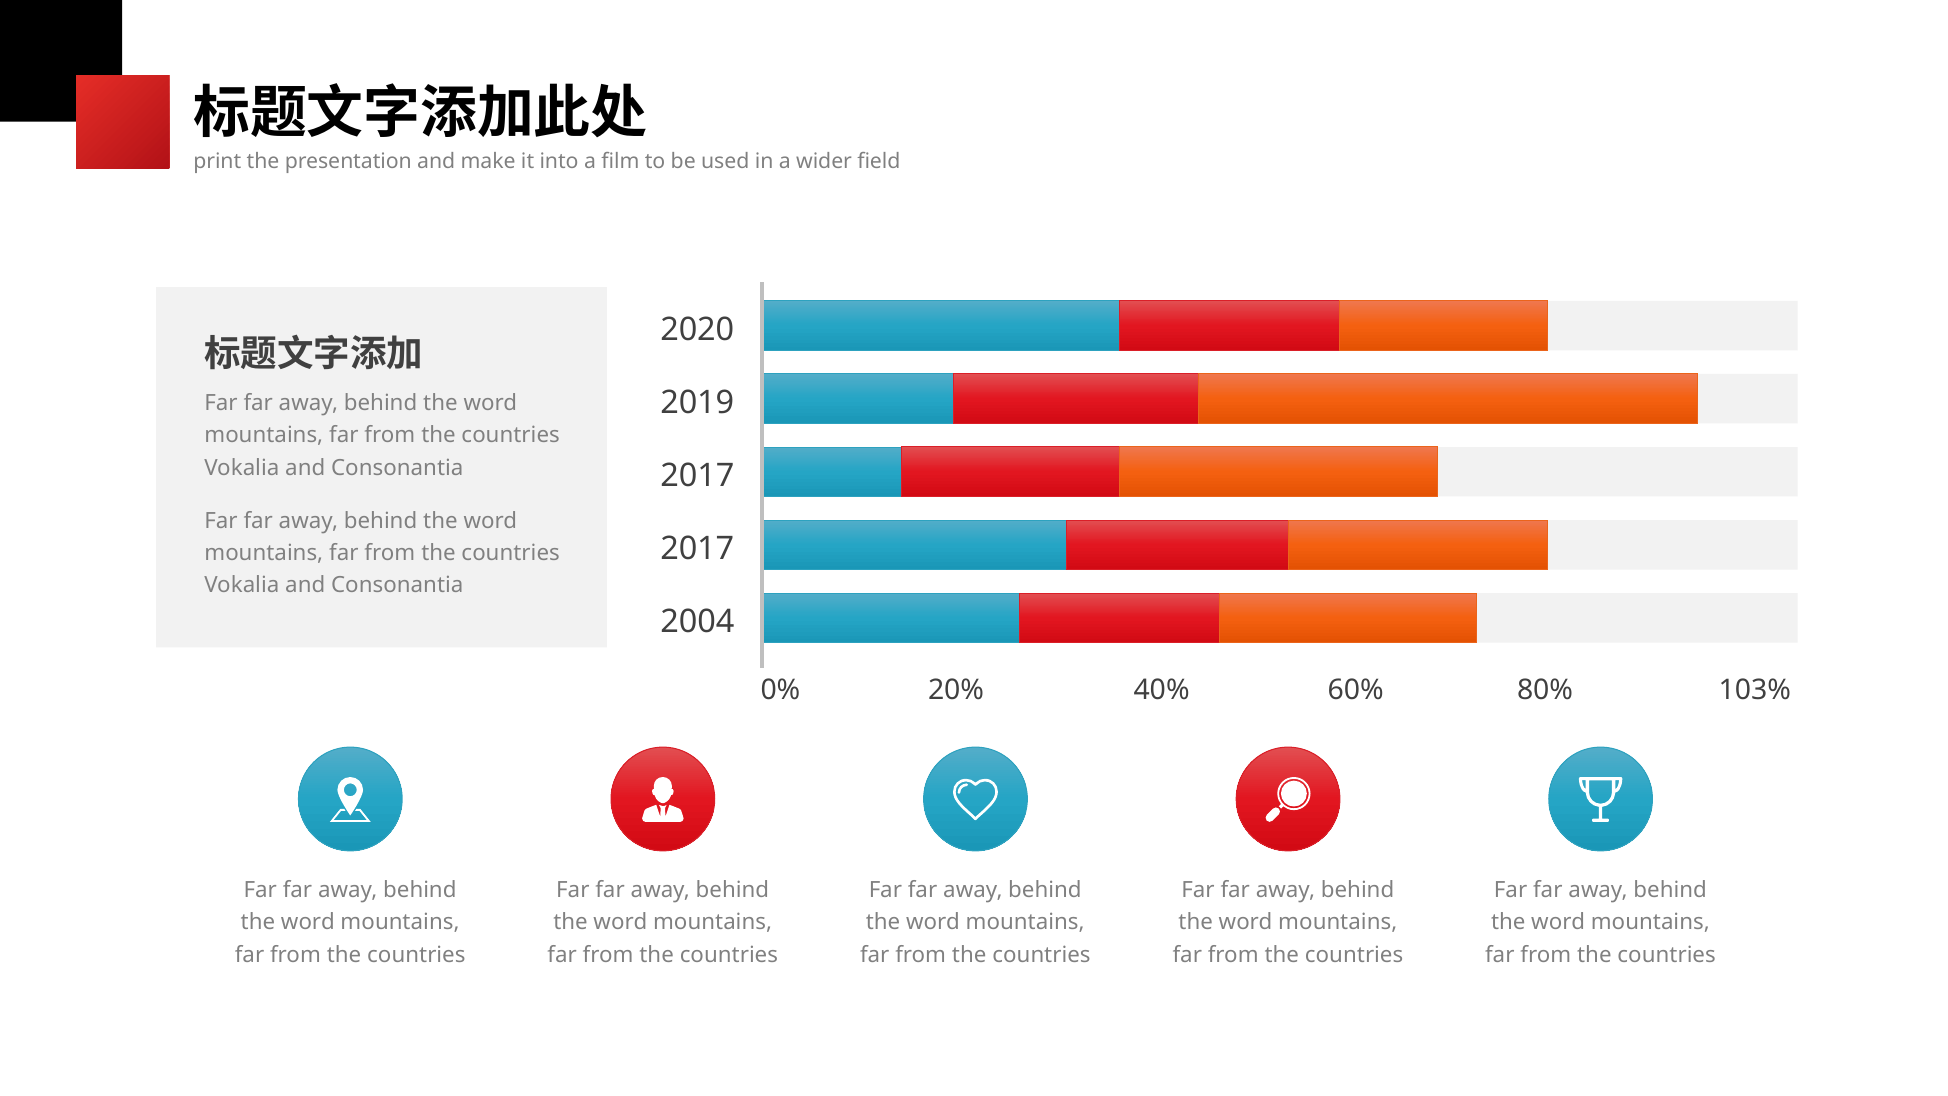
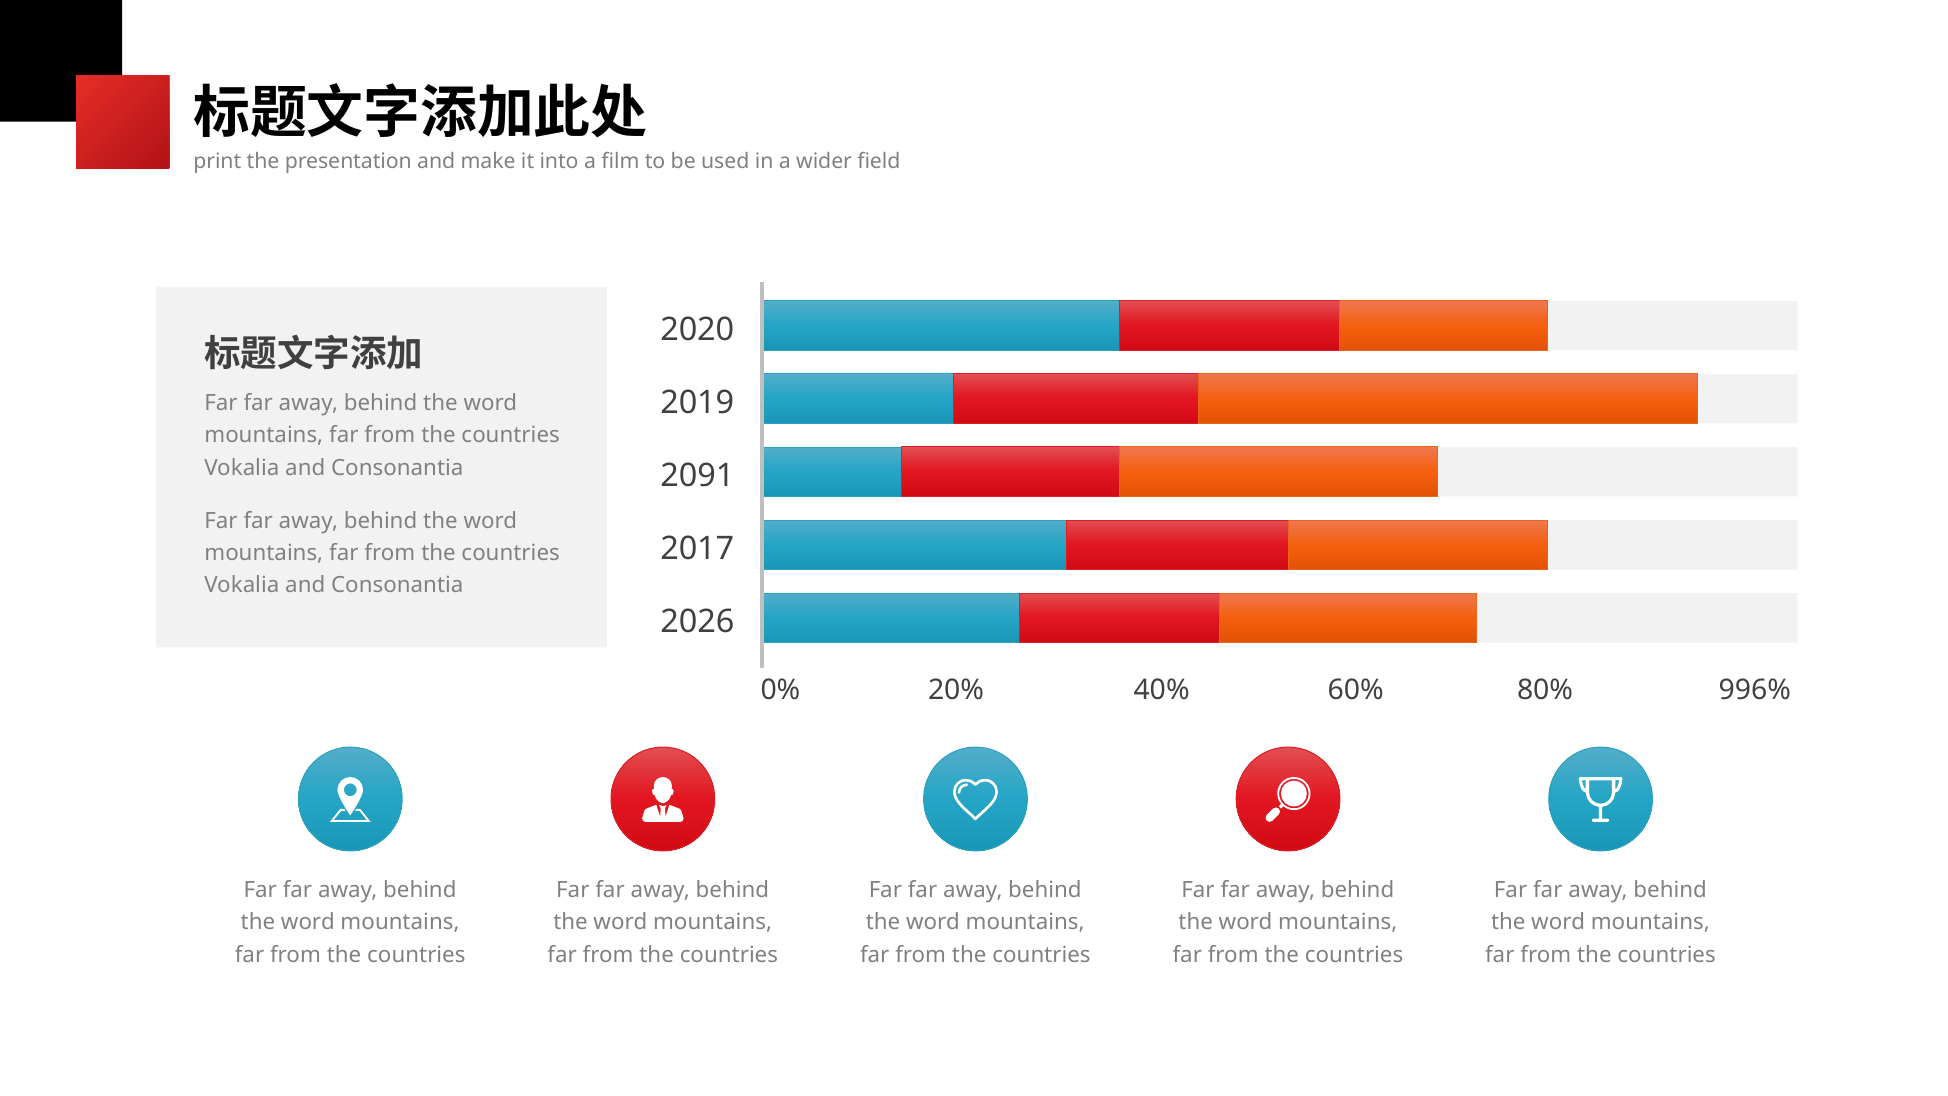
2017: 2017 -> 2091 (697, 476)
2004: 2004 -> 2026 (697, 622)
103%: 103% -> 996% (1755, 690)
